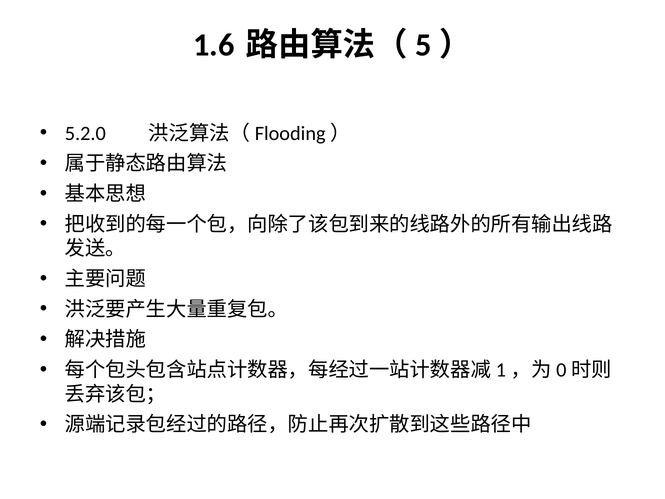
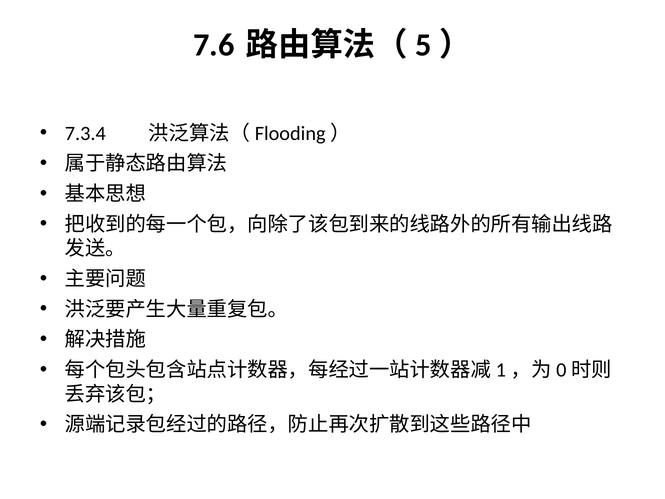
1.6: 1.6 -> 7.6 (214, 45)
5.2.0: 5.2.0 -> 7.3.4 (85, 133)
